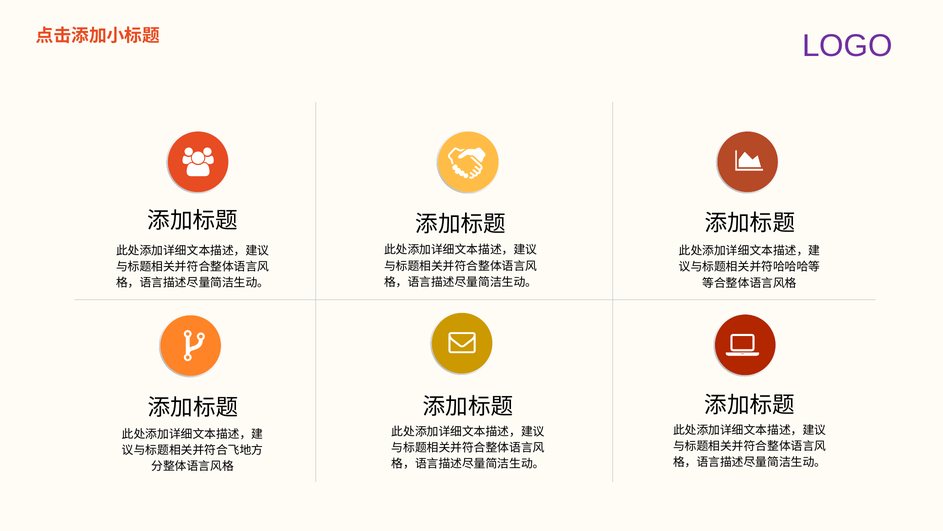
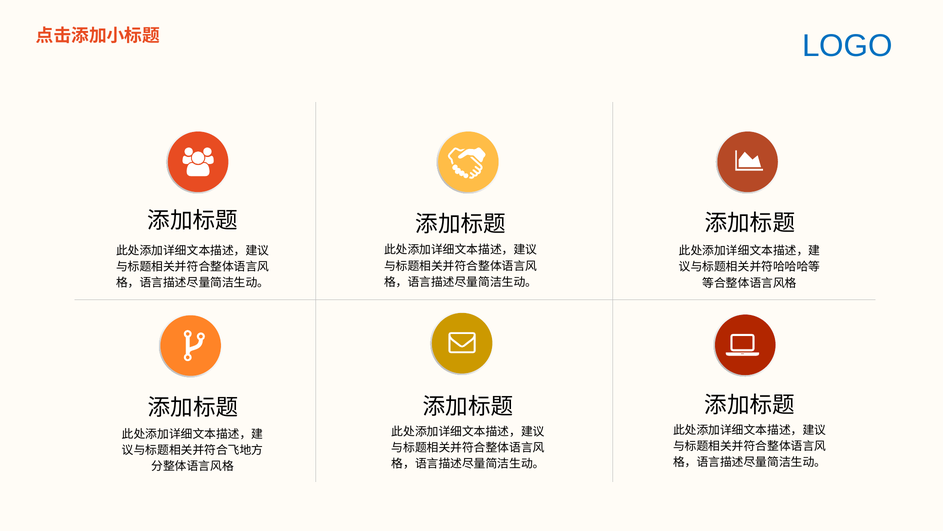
LOGO colour: purple -> blue (847, 46)
